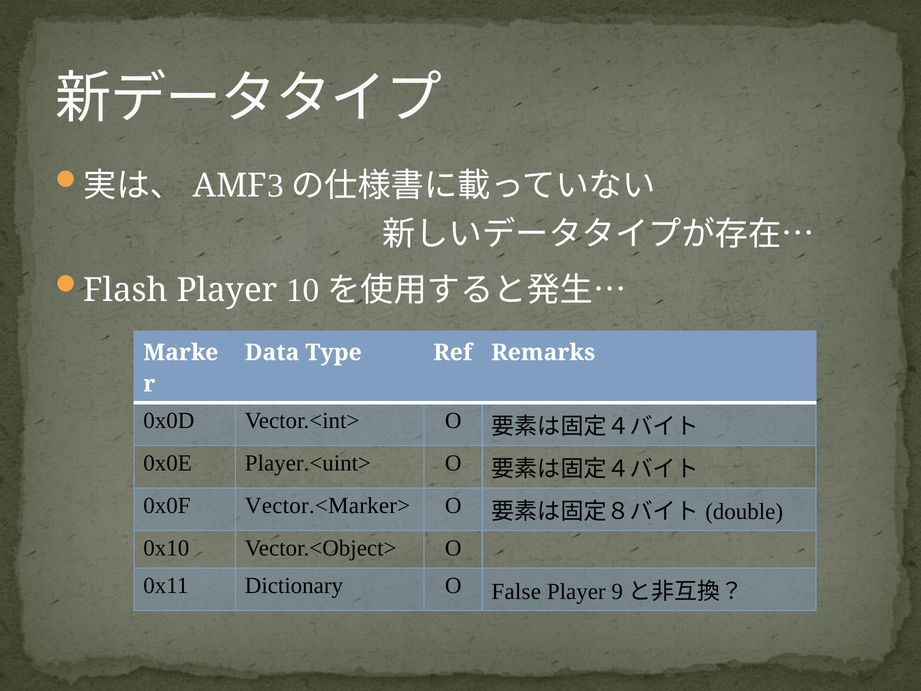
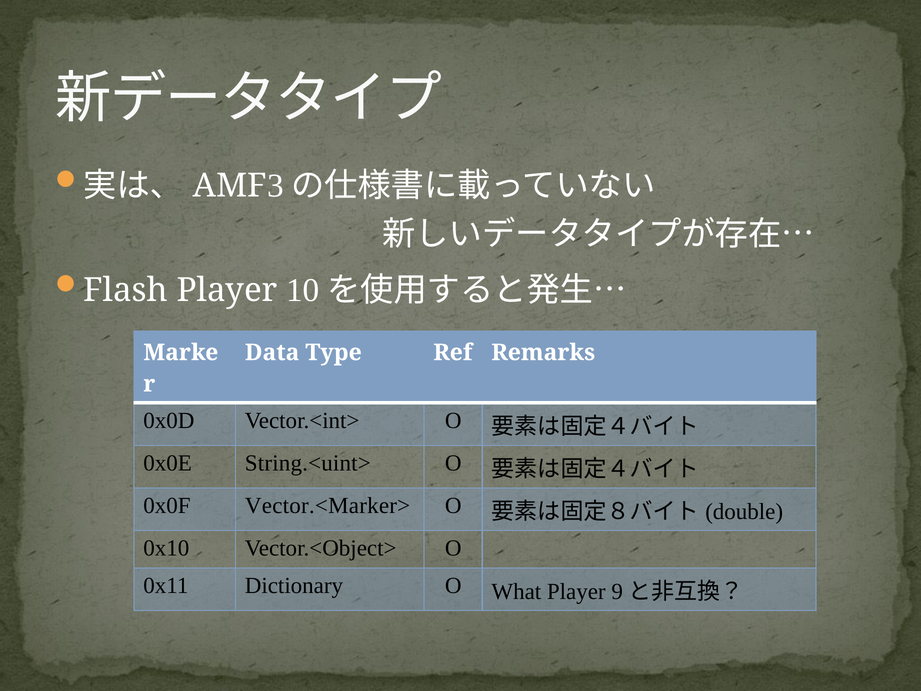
Player.<uint>: Player.<uint> -> String.<uint> (308, 463)
False: False -> What (516, 592)
